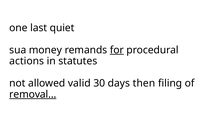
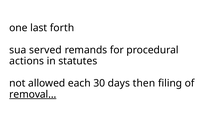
quiet: quiet -> forth (62, 28)
money: money -> served (45, 50)
for underline: present -> none (117, 50)
valid: valid -> each (79, 83)
